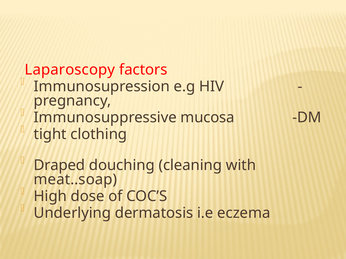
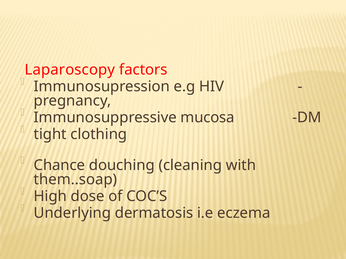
Draped: Draped -> Chance (59, 166)
meat..soap: meat..soap -> them..soap (75, 180)
